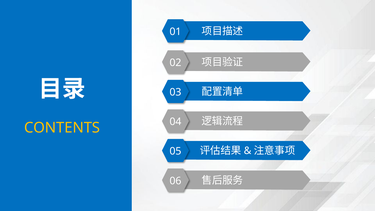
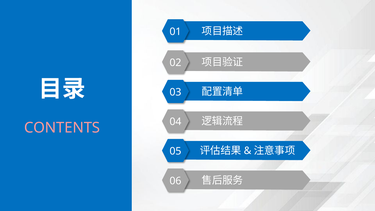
CONTENTS colour: yellow -> pink (62, 128)
